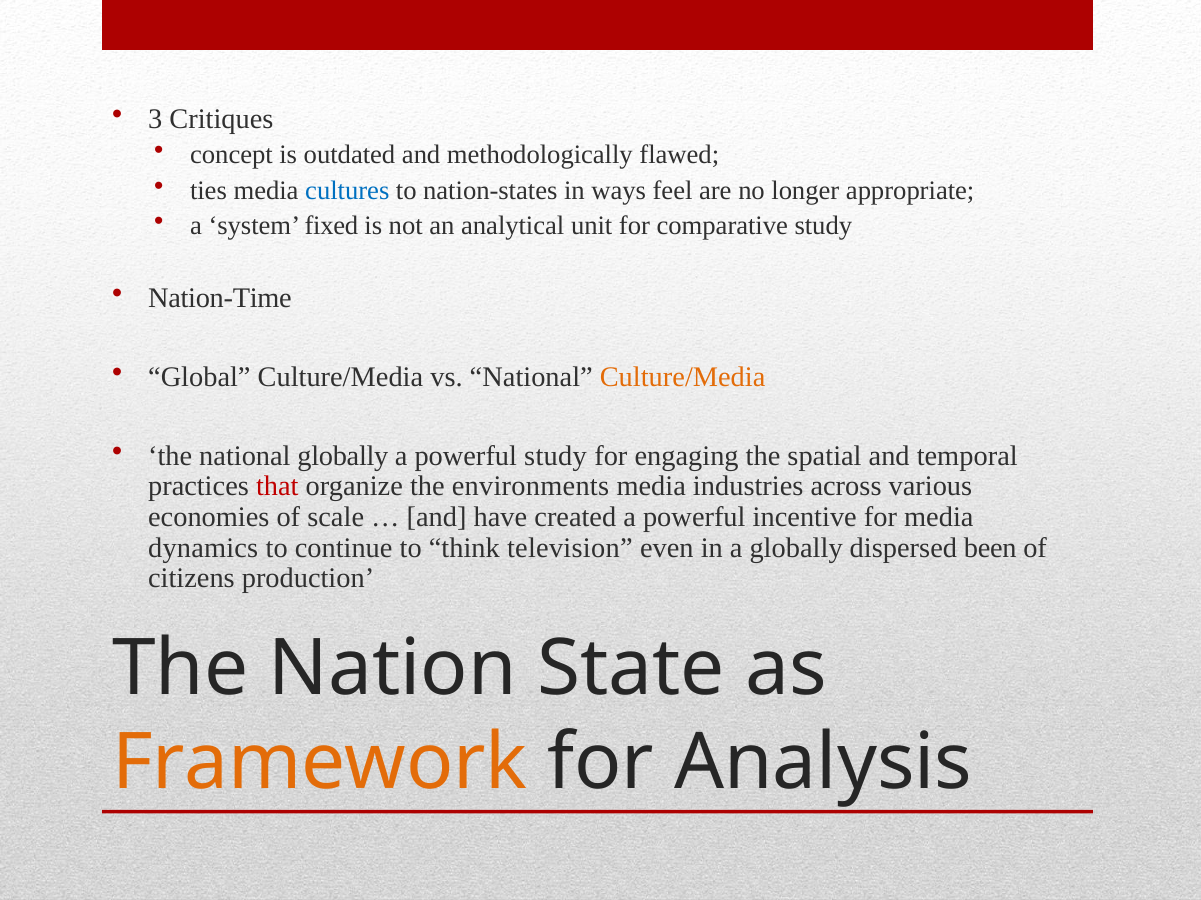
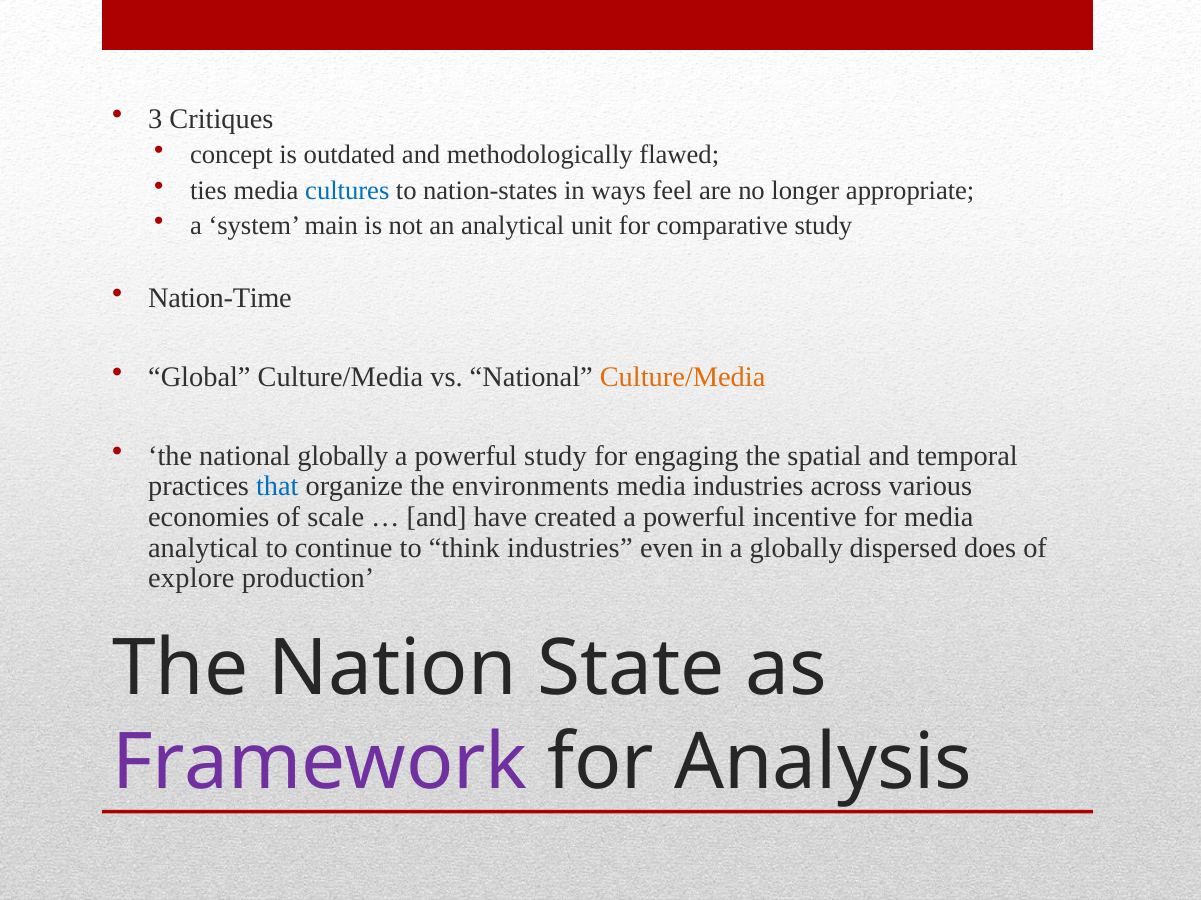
fixed: fixed -> main (331, 226)
that colour: red -> blue (277, 487)
dynamics: dynamics -> analytical (203, 548)
think television: television -> industries (570, 548)
been: been -> does (990, 548)
citizens: citizens -> explore (191, 579)
Framework colour: orange -> purple (320, 763)
